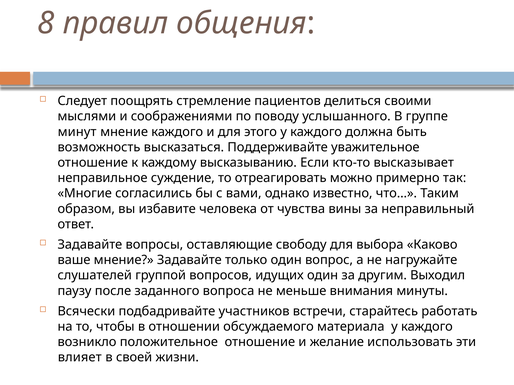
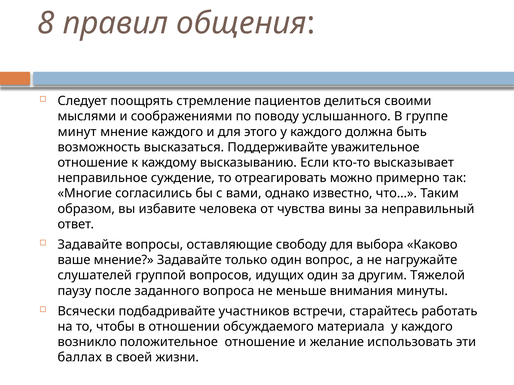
Выходил: Выходил -> Тяжелой (438, 276)
влияет: влияет -> баллах (80, 358)
